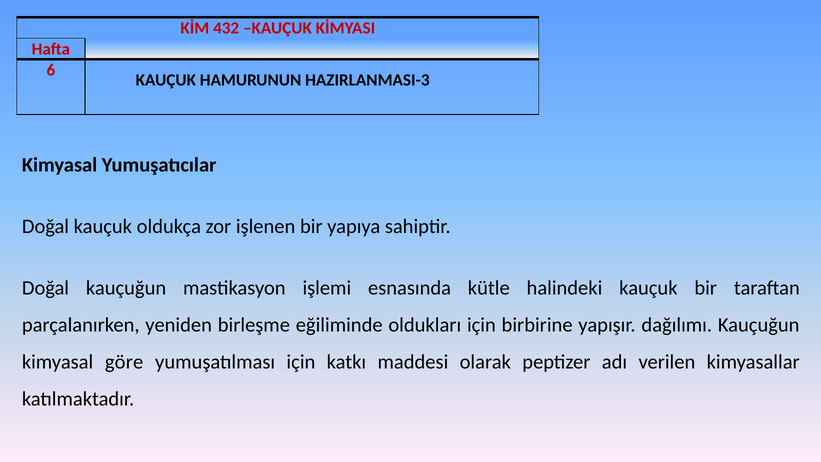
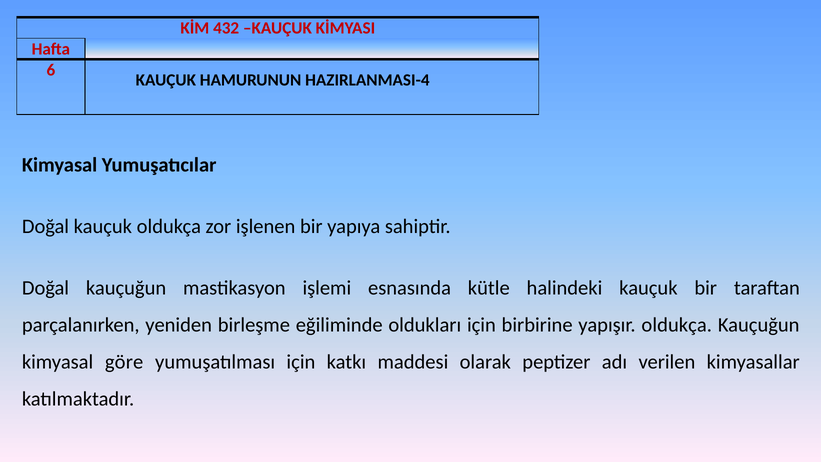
HAZIRLANMASI-3: HAZIRLANMASI-3 -> HAZIRLANMASI-4 (367, 80)
yapışır dağılımı: dağılımı -> oldukça (677, 325)
